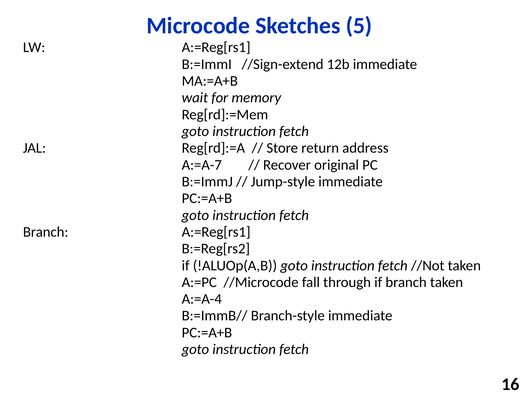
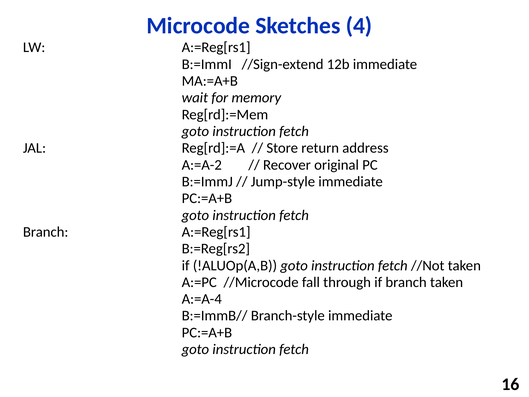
5: 5 -> 4 (359, 26)
A:=A-7: A:=A-7 -> A:=A-2 (202, 165)
